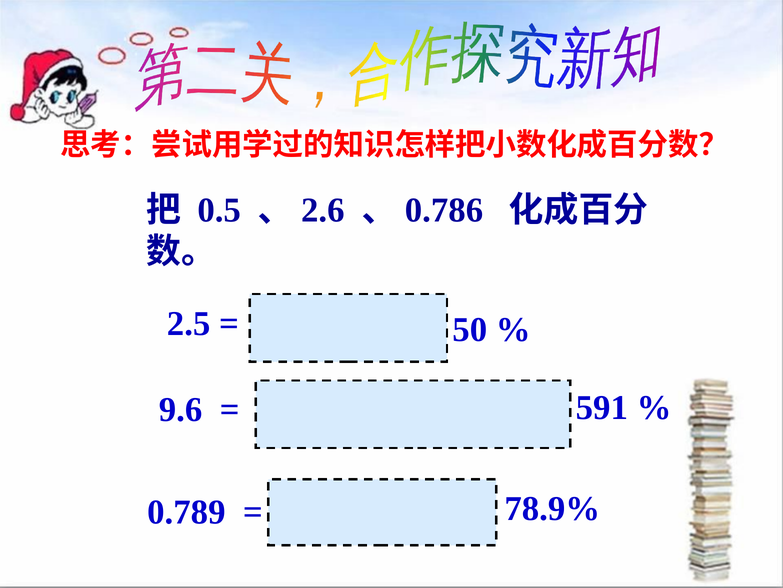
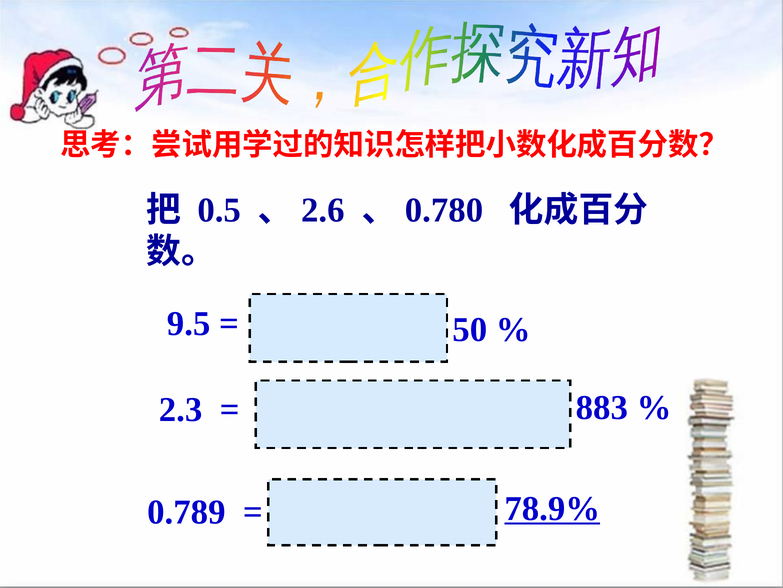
0.786: 0.786 -> 0.780 (444, 210)
2.5: 2.5 -> 9.5 (189, 323)
591: 591 -> 883 (602, 407)
9.6: 9.6 -> 2.3 (181, 409)
78.9% underline: none -> present (552, 508)
